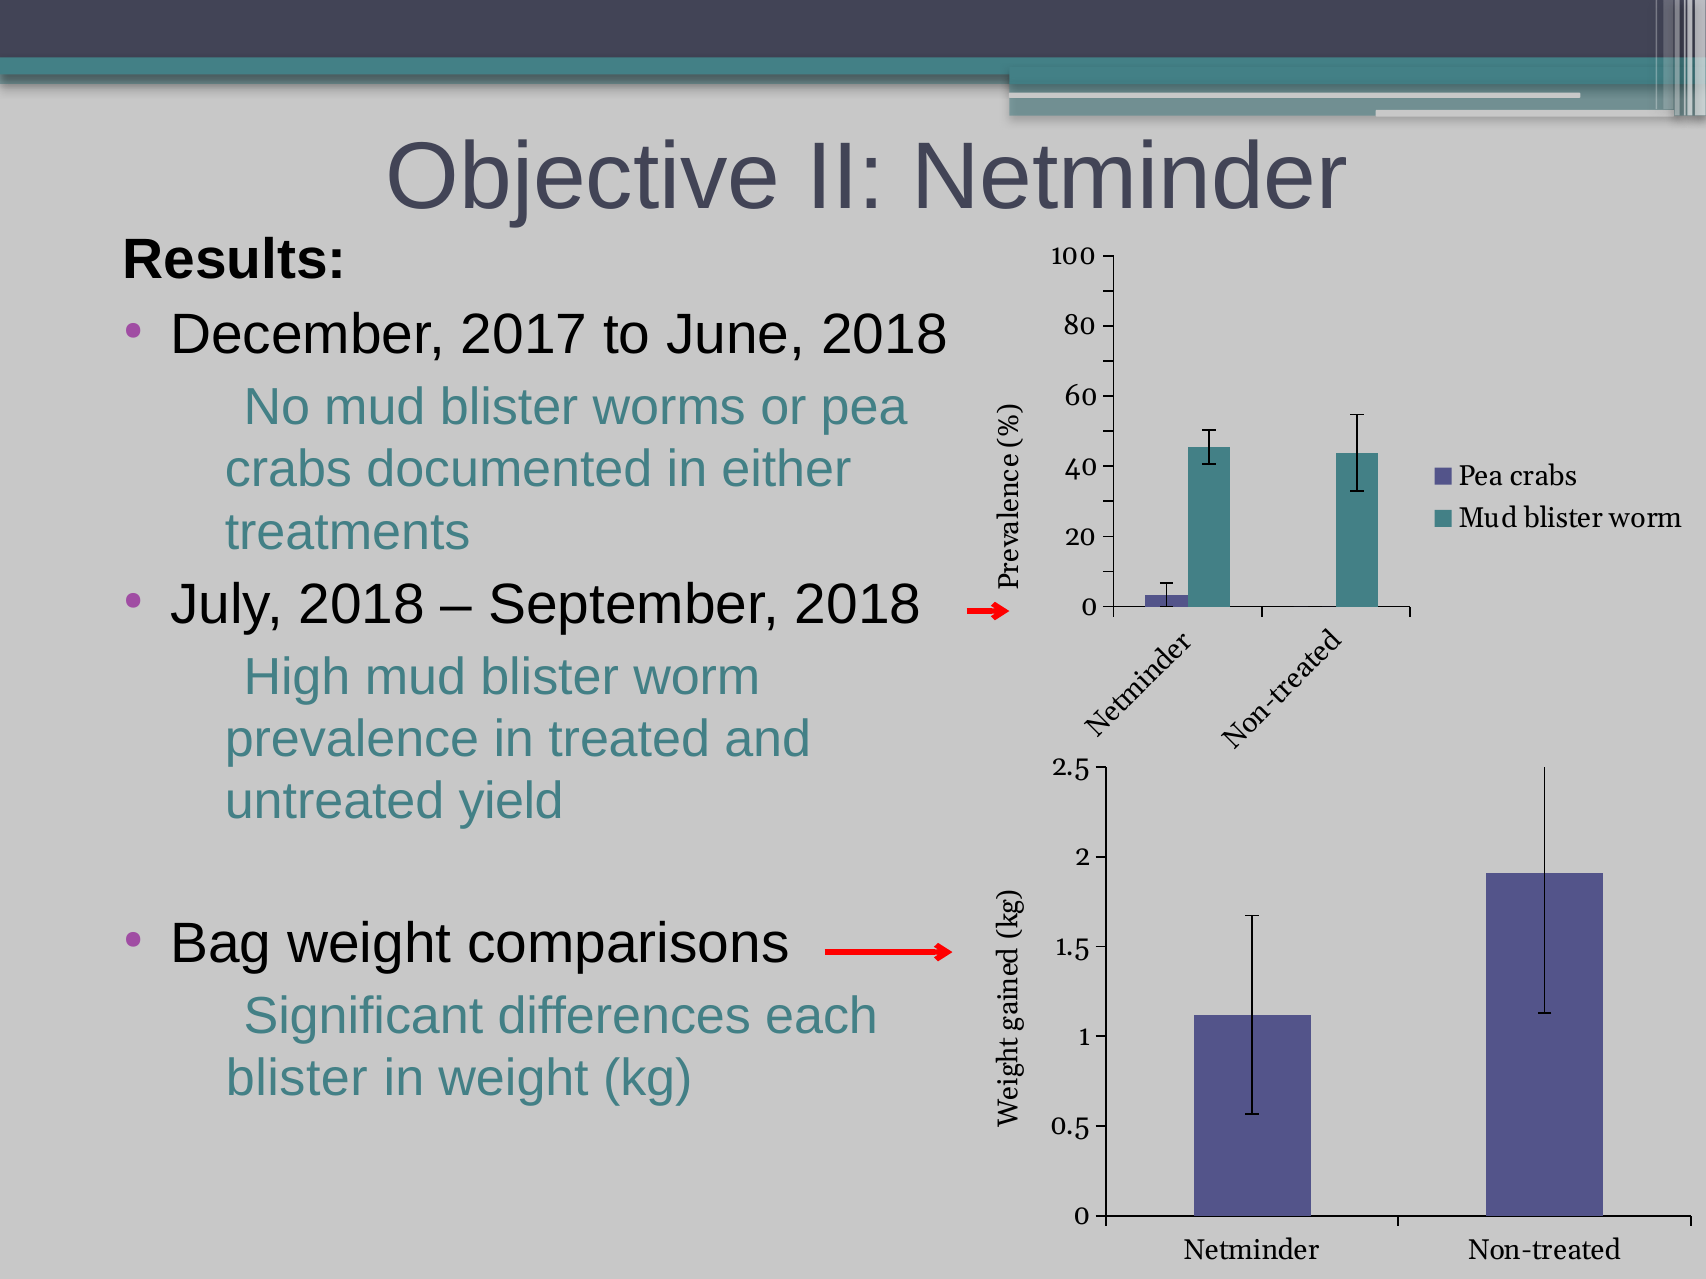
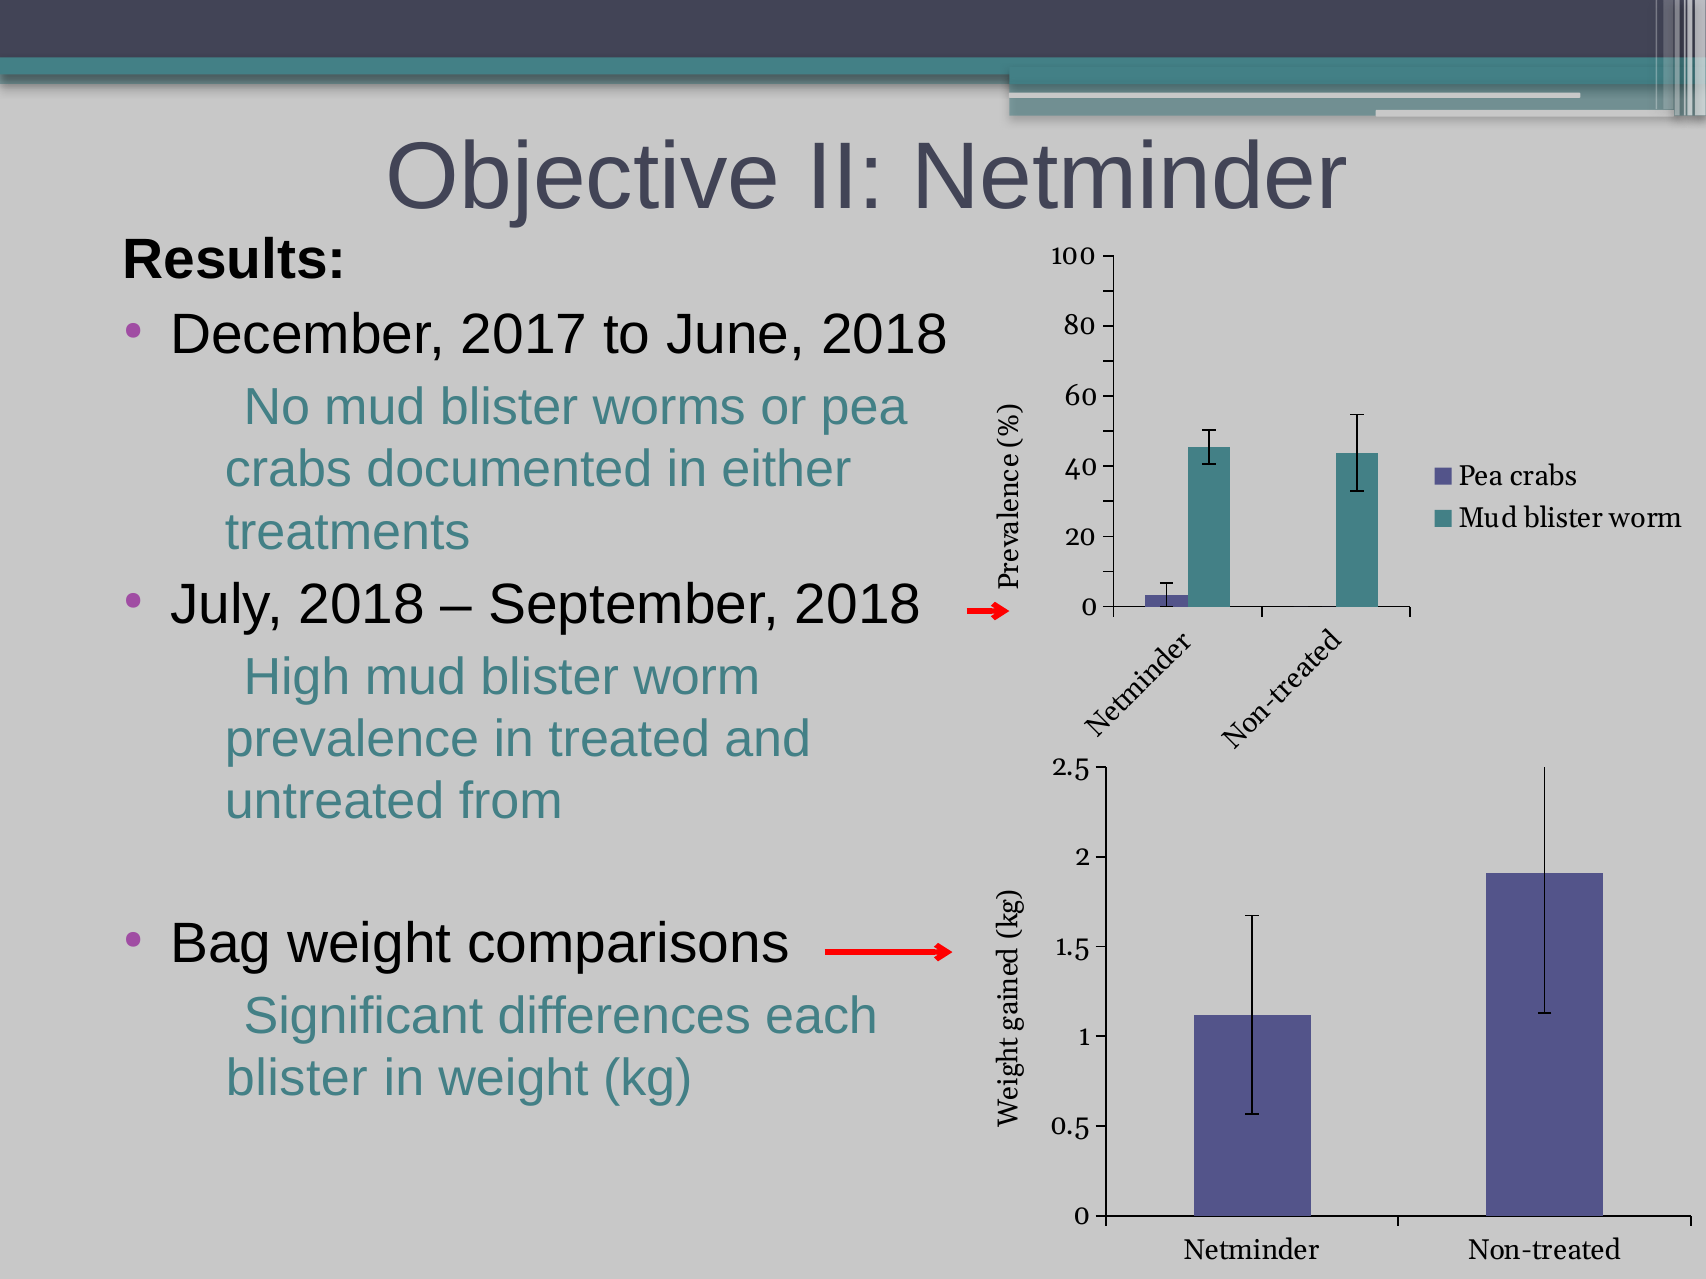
yield: yield -> from (511, 802)
